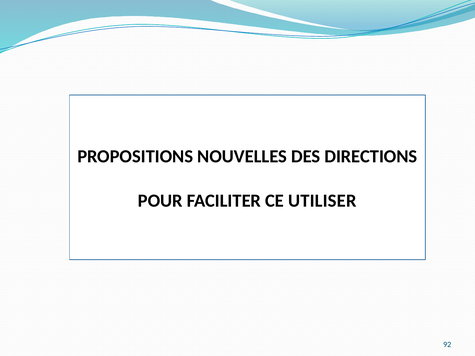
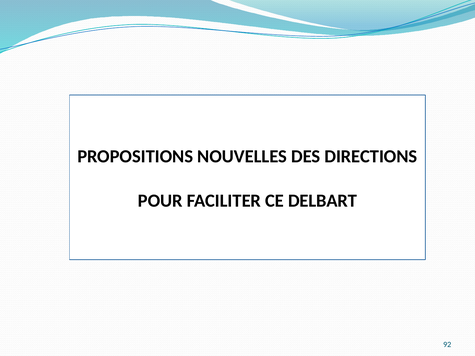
UTILISER: UTILISER -> DELBART (322, 201)
